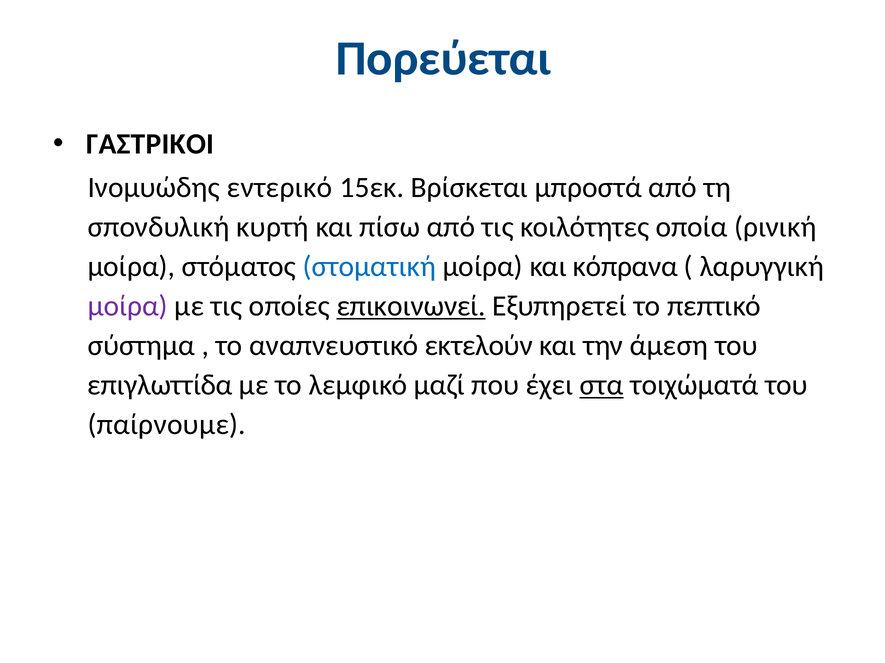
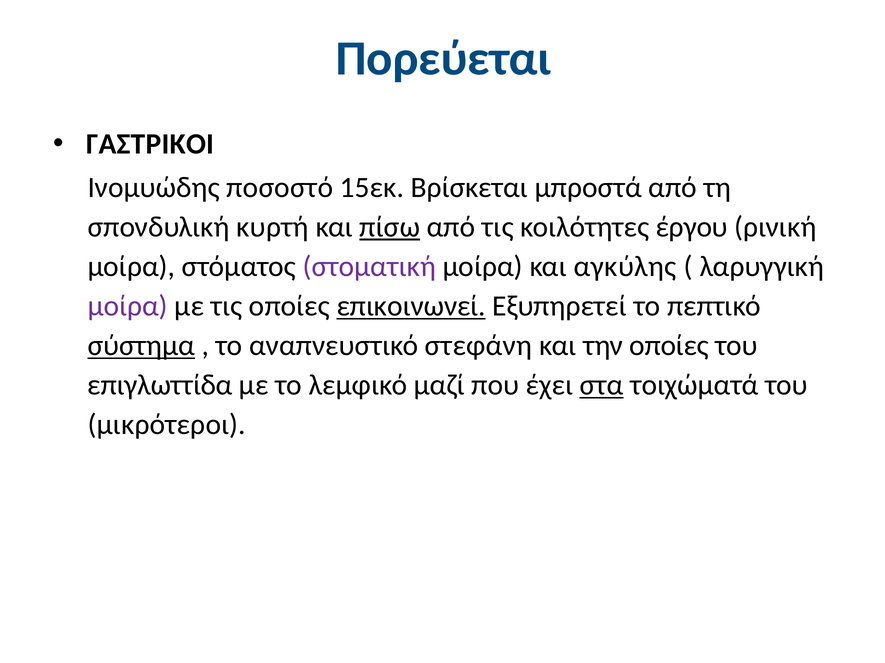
εντερικό: εντερικό -> ποσοστό (280, 188)
πίσω underline: none -> present (390, 227)
οποία: οποία -> έργου (692, 227)
στοματική colour: blue -> purple (369, 267)
κόπρανα: κόπρανα -> αγκύλης (625, 267)
σύστημα underline: none -> present (141, 346)
εκτελούν: εκτελούν -> στεφάνη (479, 346)
την άμεση: άμεση -> οποίες (669, 346)
παίρνουμε: παίρνουμε -> μικρότεροι (167, 425)
